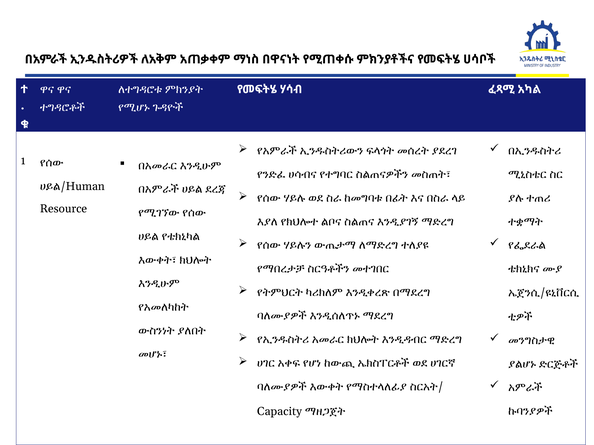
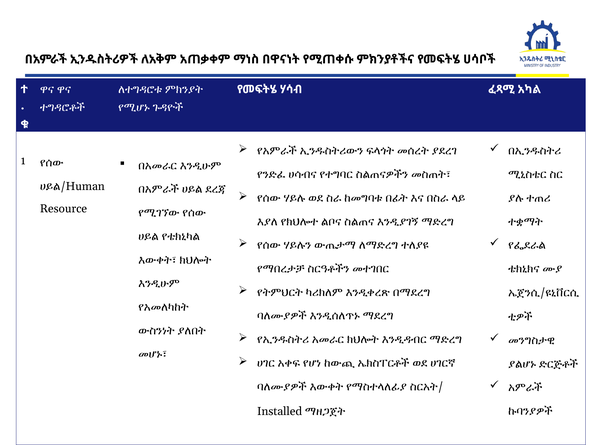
Capacity: Capacity -> Installed (280, 412)
